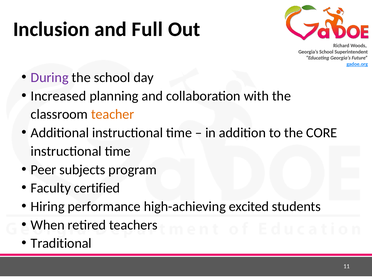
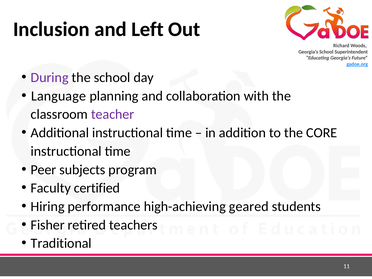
Full: Full -> Left (147, 29)
Increased: Increased -> Language (58, 96)
teacher colour: orange -> purple (113, 114)
excited: excited -> geared (249, 207)
When: When -> Fisher (48, 225)
